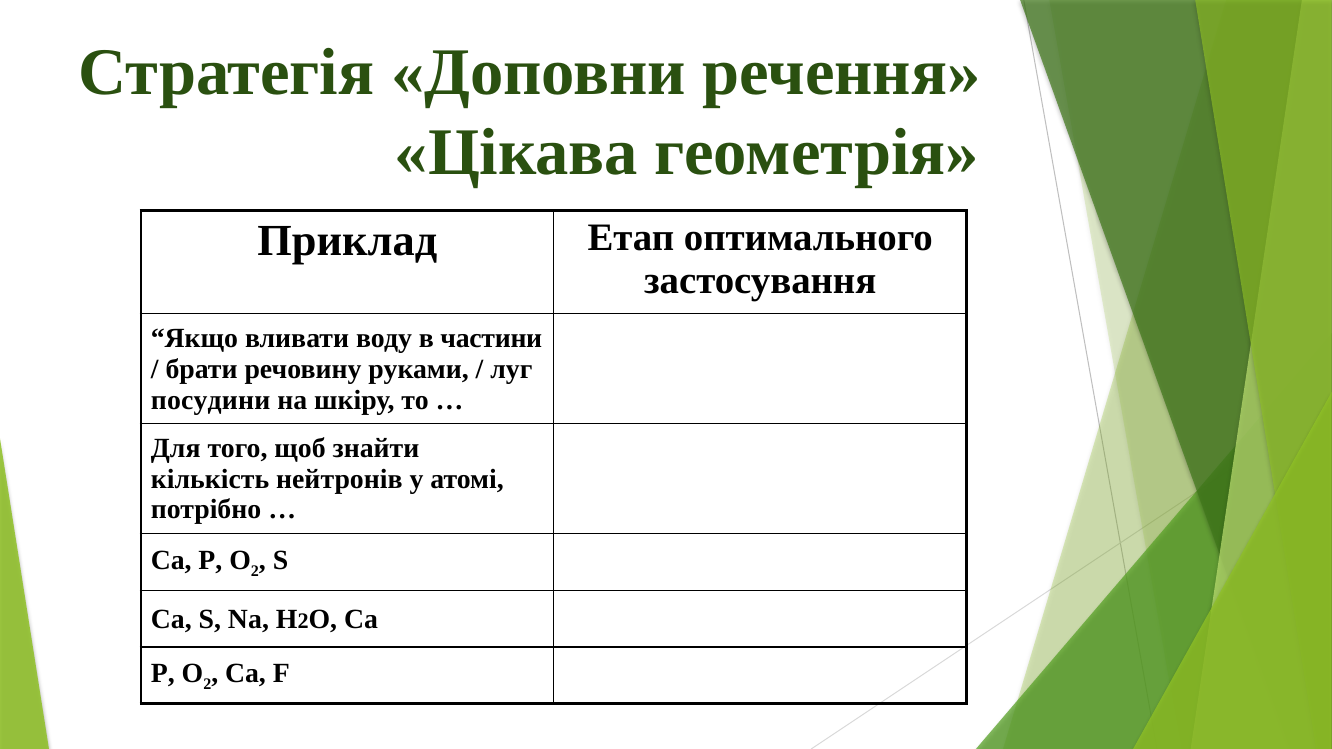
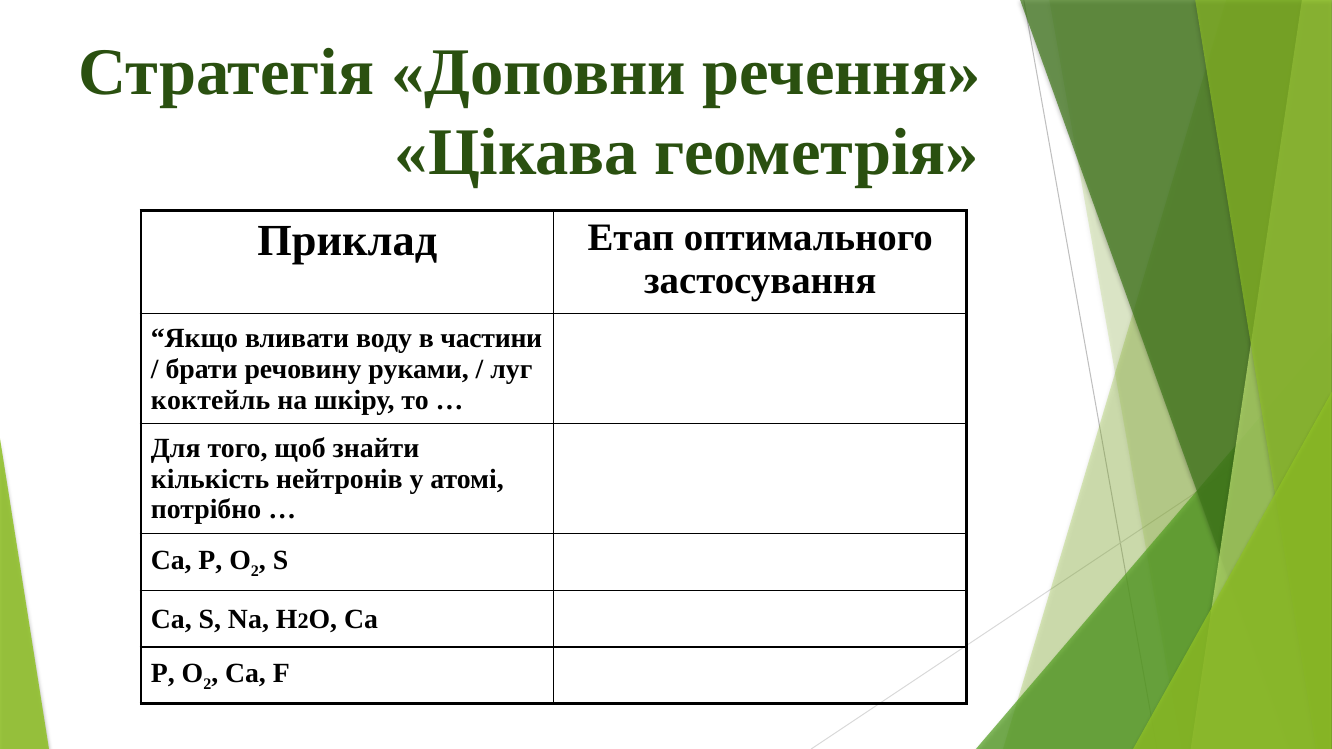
посудини: посудини -> коктейль (211, 400)
